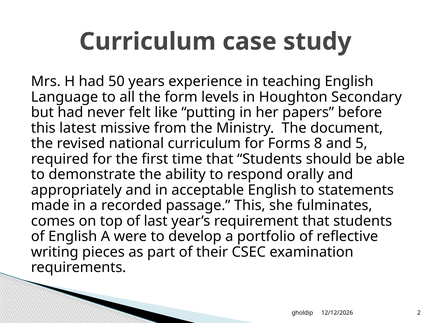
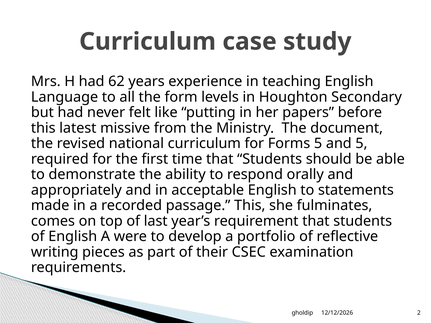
50: 50 -> 62 (116, 82)
Forms 8: 8 -> 5 (318, 144)
